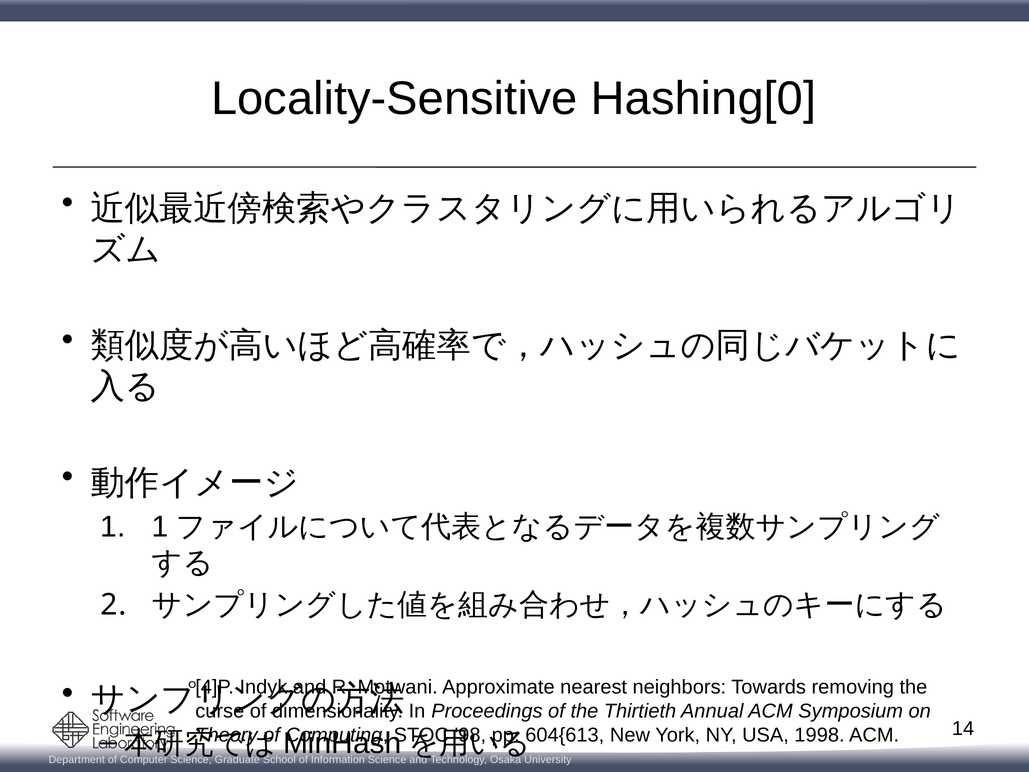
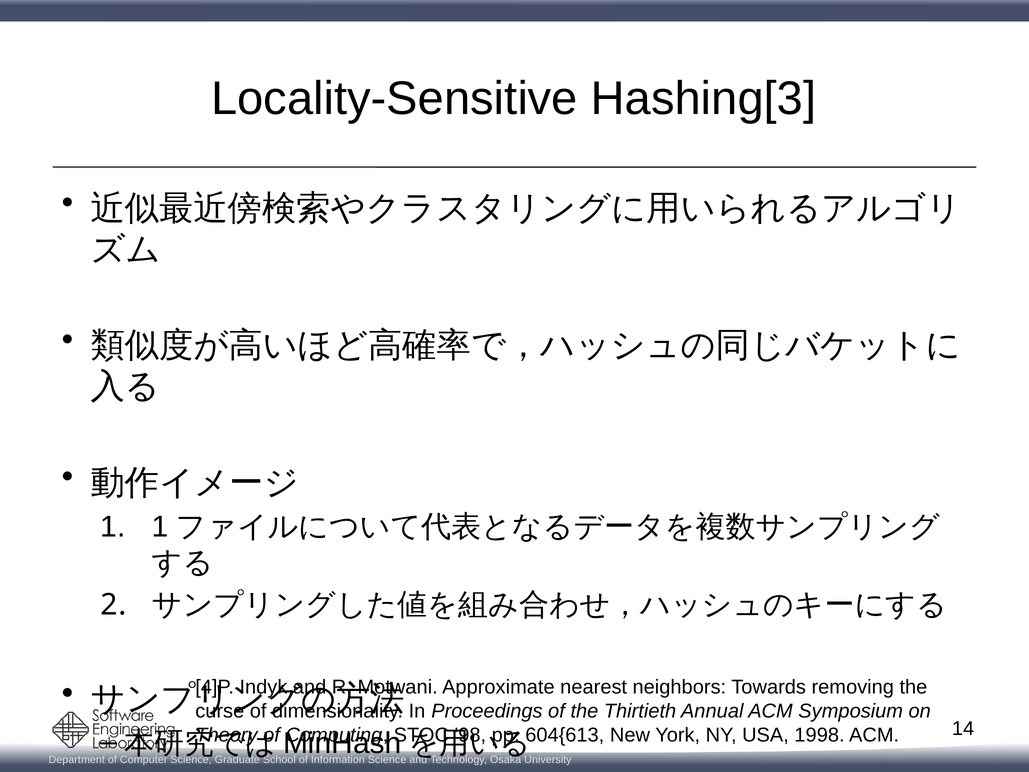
Hashing[0: Hashing[0 -> Hashing[3 (703, 98)
